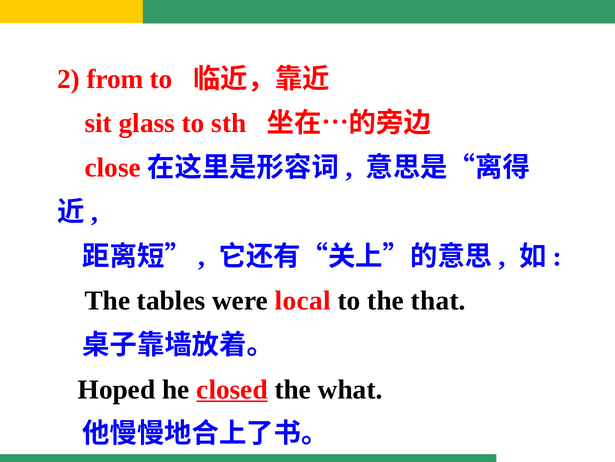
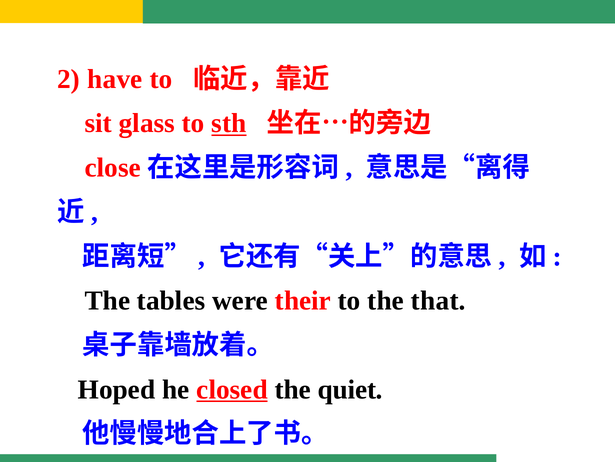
from: from -> have (115, 79)
sth underline: none -> present (229, 123)
local: local -> their (303, 300)
what: what -> quiet (350, 389)
